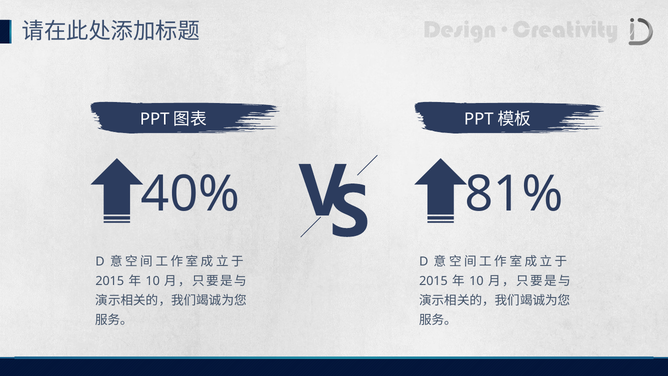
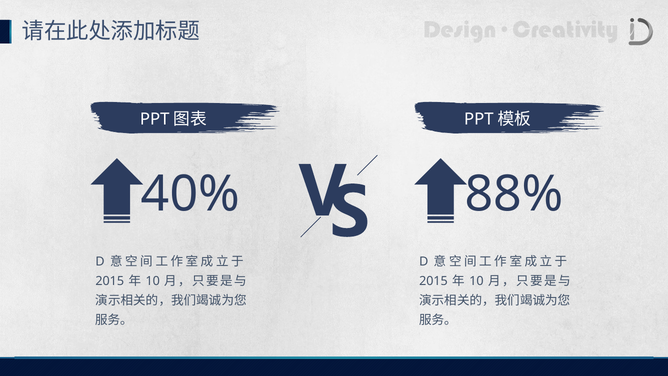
81%: 81% -> 88% (514, 194)
